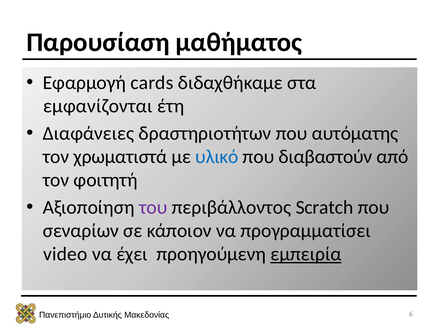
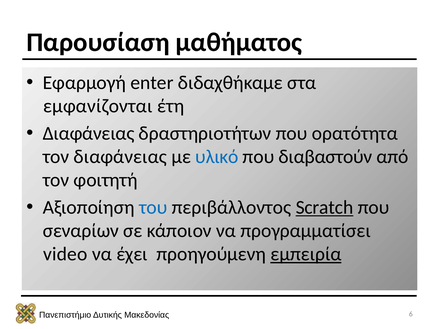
cards: cards -> enter (152, 83)
Διαφάνειες: Διαφάνειες -> Διαφάνειας (89, 133)
αυτόματης: αυτόματης -> ορατότητα (355, 133)
τον χρωματιστά: χρωματιστά -> διαφάνειας (120, 157)
του colour: purple -> blue (153, 208)
Scratch underline: none -> present (324, 208)
